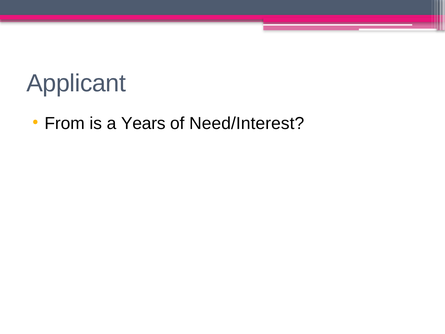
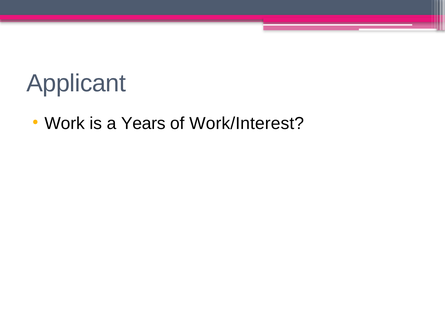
From: From -> Work (65, 123)
Need/Interest: Need/Interest -> Work/Interest (247, 123)
